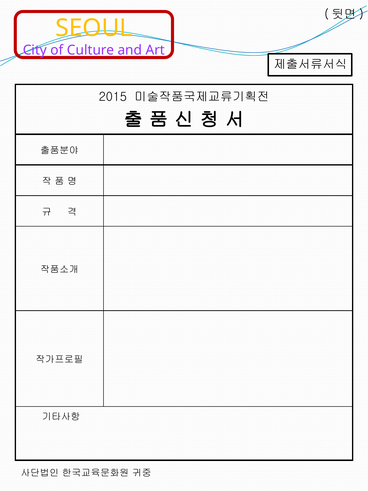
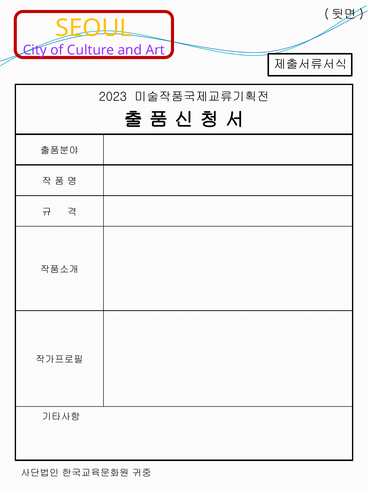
2015: 2015 -> 2023 (113, 97)
